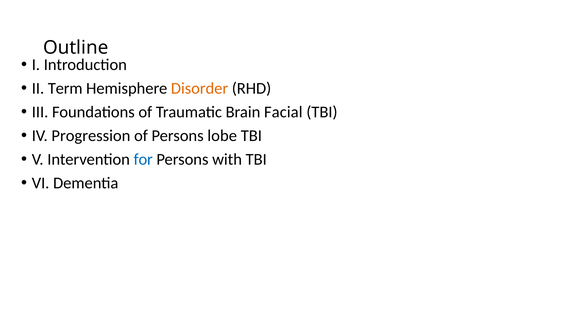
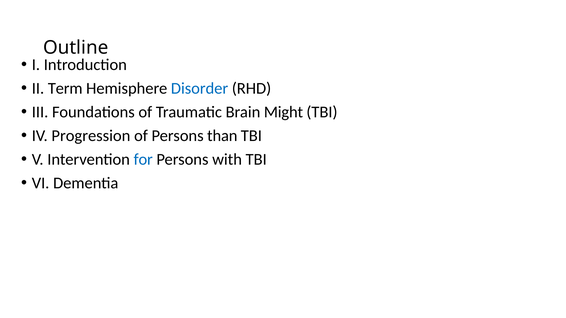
Disorder colour: orange -> blue (200, 88)
Facial: Facial -> Might (283, 112)
lobe: lobe -> than (222, 136)
